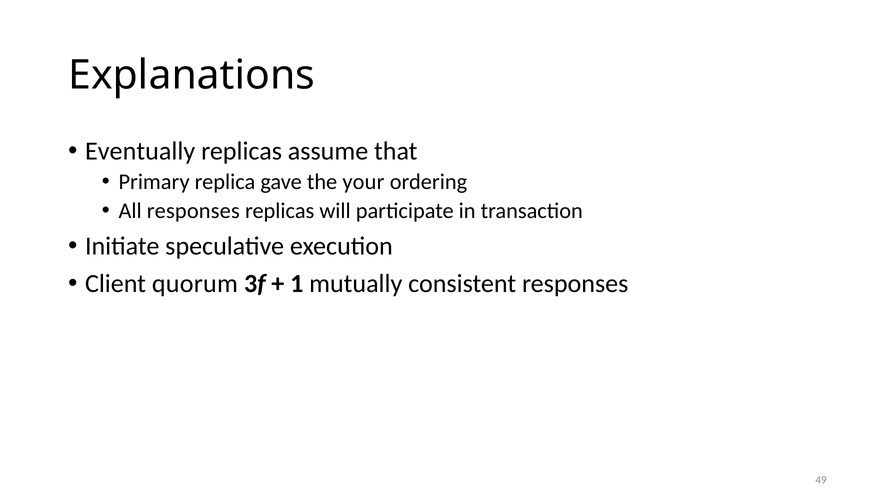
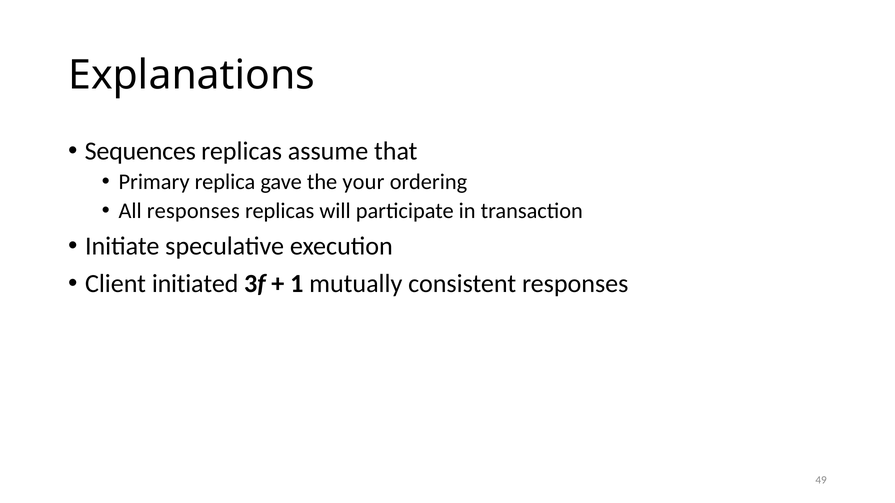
Eventually: Eventually -> Sequences (140, 151)
quorum: quorum -> initiated (195, 284)
